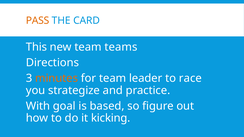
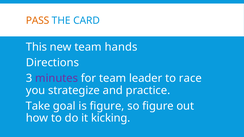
teams: teams -> hands (121, 47)
minutes colour: orange -> purple (57, 78)
With: With -> Take (38, 106)
is based: based -> figure (107, 106)
